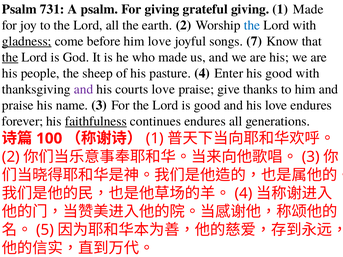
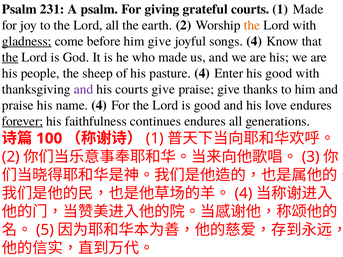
731: 731 -> 231 (52, 9)
grateful giving: giving -> courts (250, 9)
the colour: blue -> orange (252, 25)
him love: love -> give (160, 41)
songs 7: 7 -> 4 (254, 41)
courts love: love -> give (163, 89)
name 3: 3 -> 4 (99, 105)
forever underline: none -> present (22, 121)
faithfulness underline: present -> none (96, 121)
